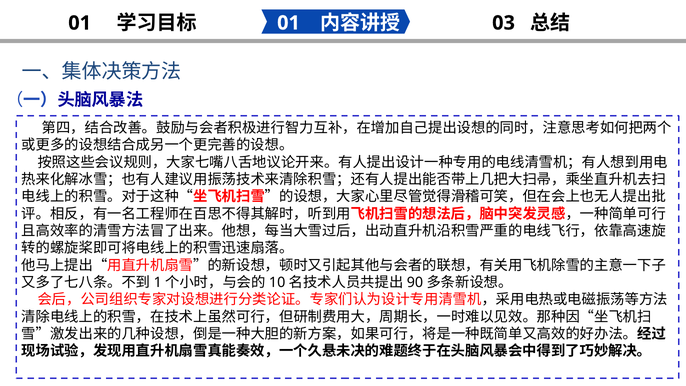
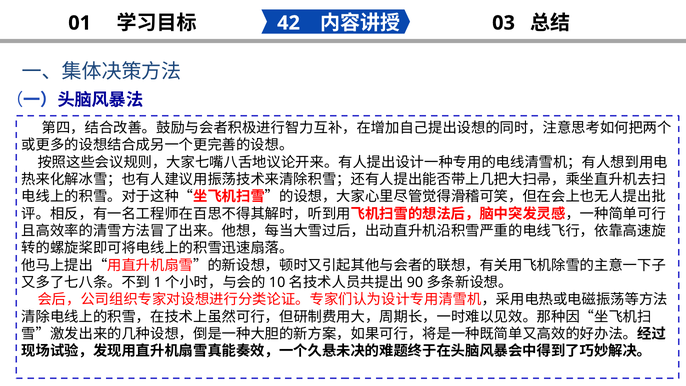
01: 01 -> 42 (289, 23)
